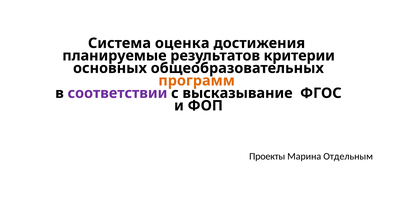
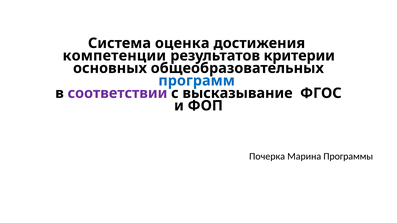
планируемые: планируемые -> компетенции (114, 56)
программ colour: orange -> blue (197, 81)
Проекты: Проекты -> Почерка (267, 157)
Отдельным: Отдельным -> Программы (348, 157)
